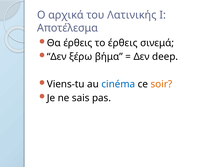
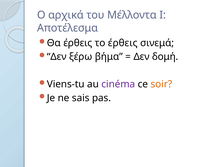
Λατινικής: Λατινικής -> Μέλλοντα (132, 15)
deep: deep -> δομή (165, 57)
cinéma colour: blue -> purple (118, 84)
